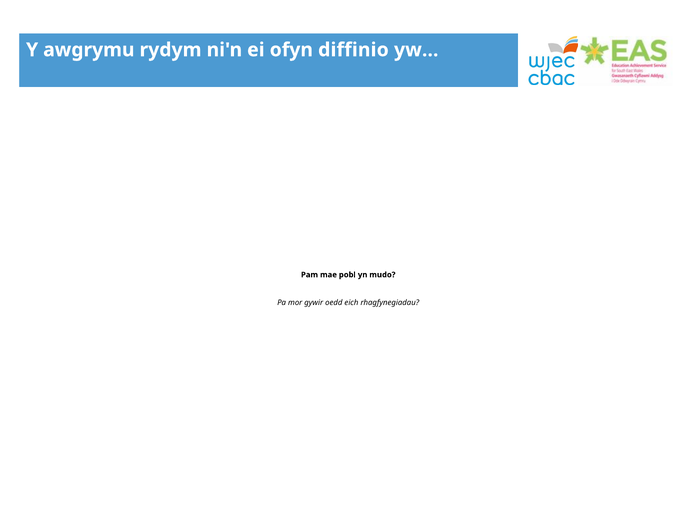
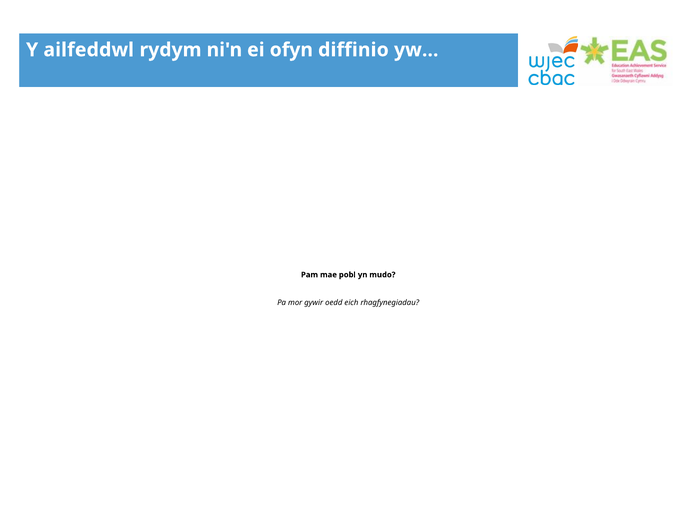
awgrymu: awgrymu -> ailfeddwl (89, 50)
